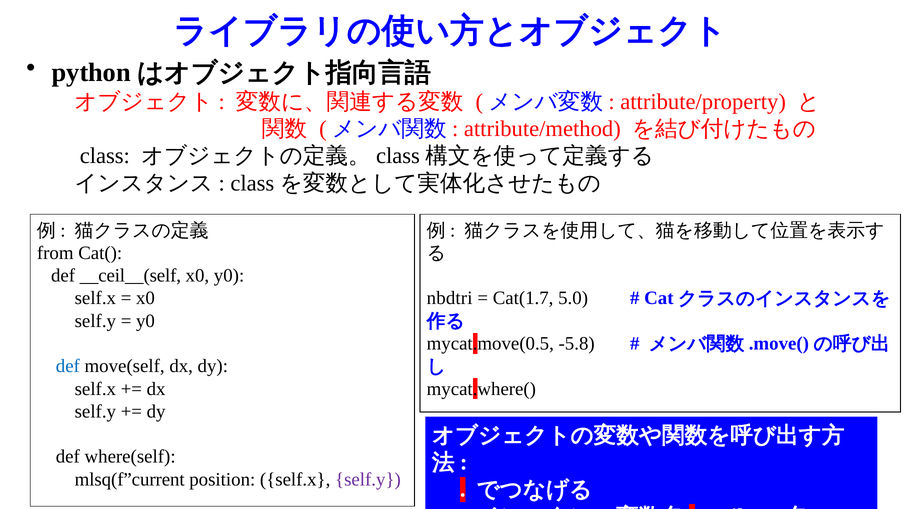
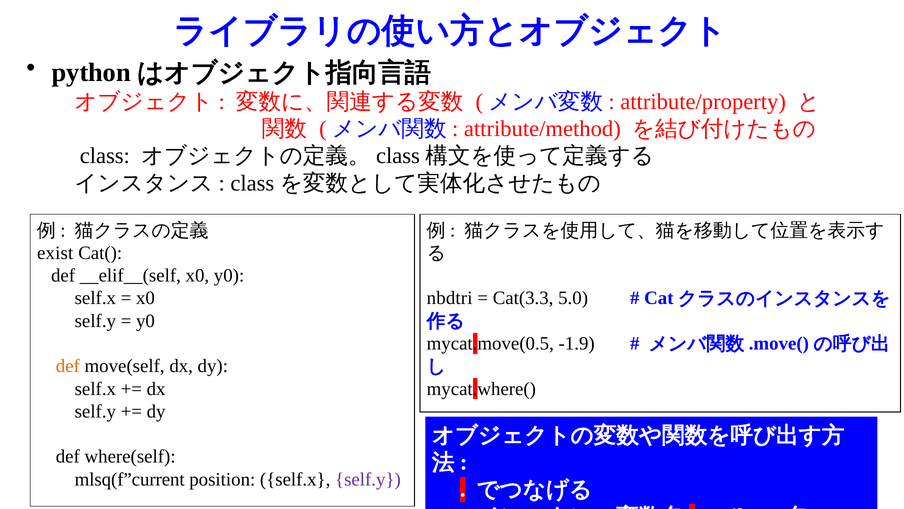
from: from -> exist (55, 253)
__ceil__(self: __ceil__(self -> __elif__(self (130, 275)
Cat(1.7: Cat(1.7 -> Cat(3.3 (523, 298)
-5.8: -5.8 -> -1.9 (577, 343)
def colour: blue -> orange (68, 366)
